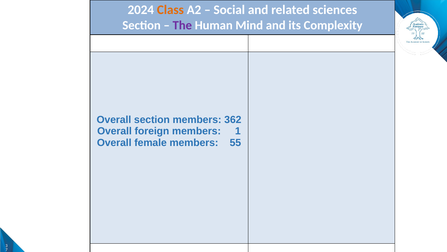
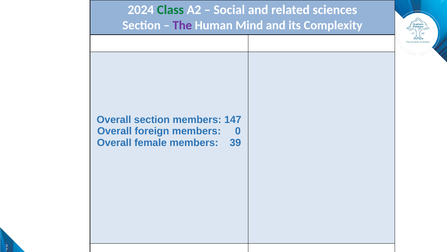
Class colour: orange -> green (170, 10)
362: 362 -> 147 (233, 119)
1: 1 -> 0 (238, 131)
55: 55 -> 39 (235, 142)
